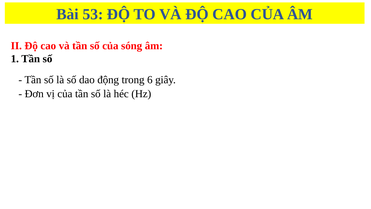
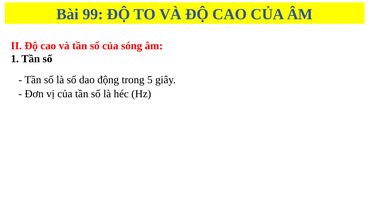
53: 53 -> 99 (93, 14)
6: 6 -> 5 (150, 80)
